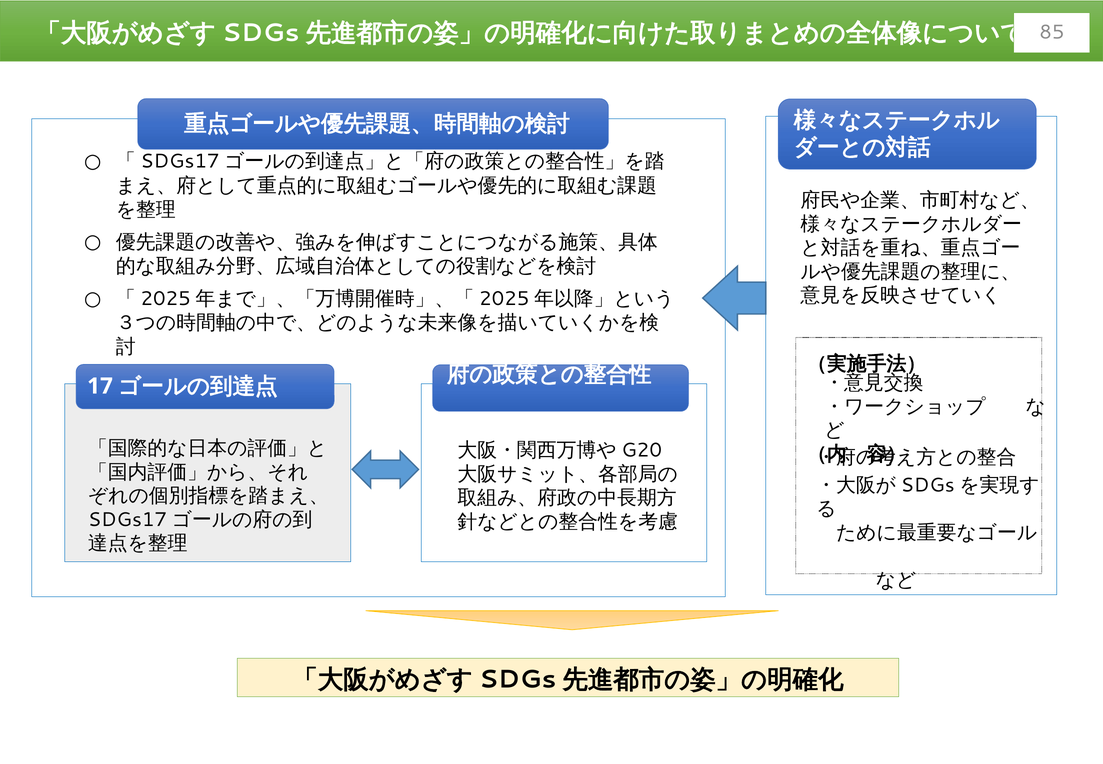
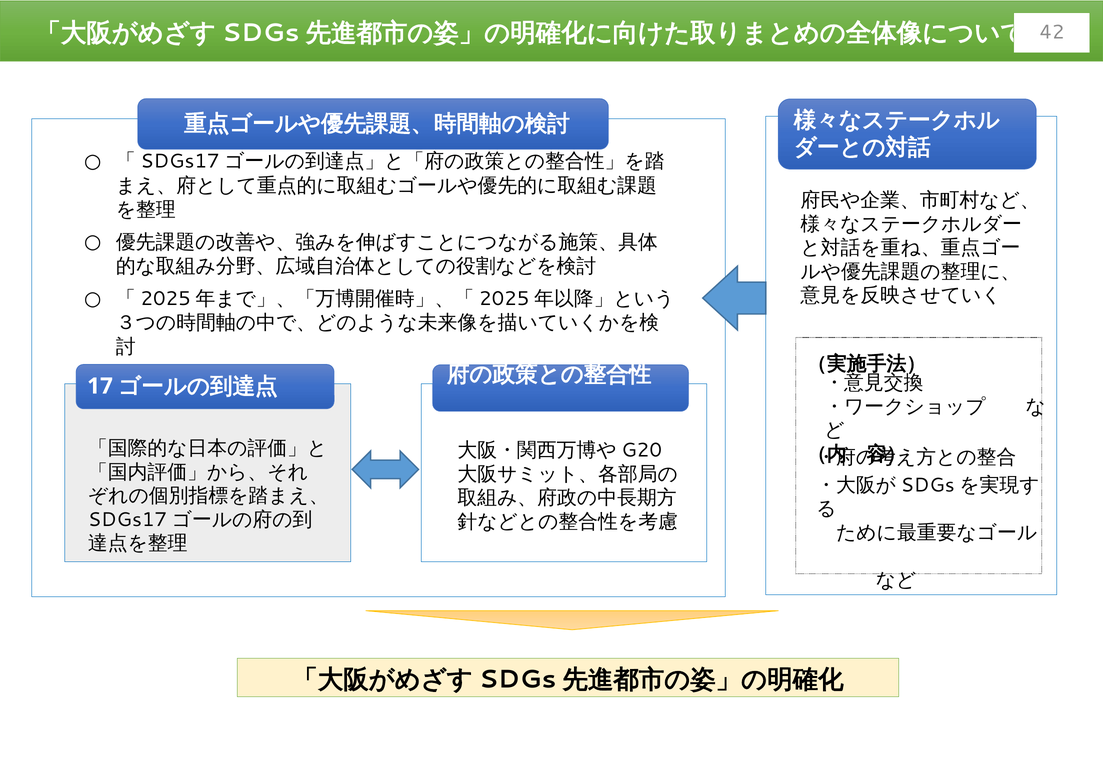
85: 85 -> 42 (1052, 32)
